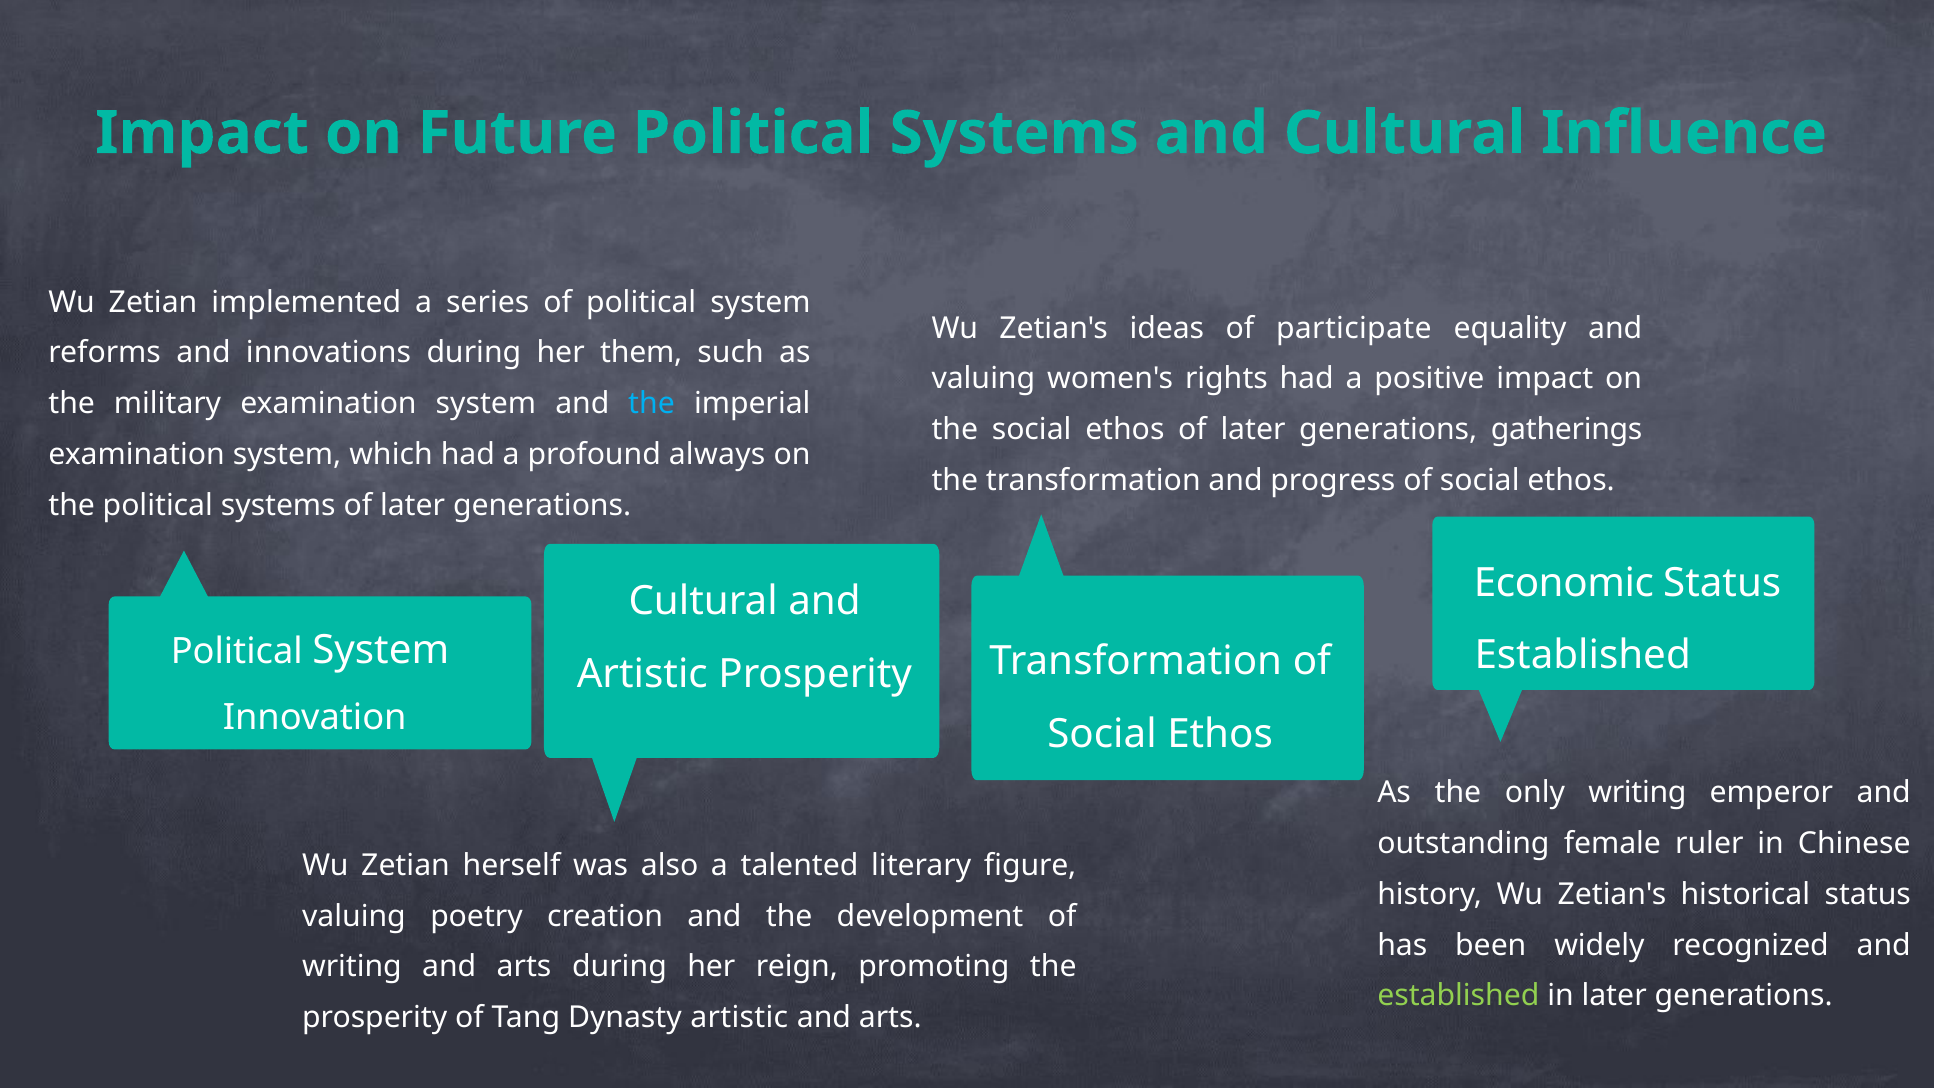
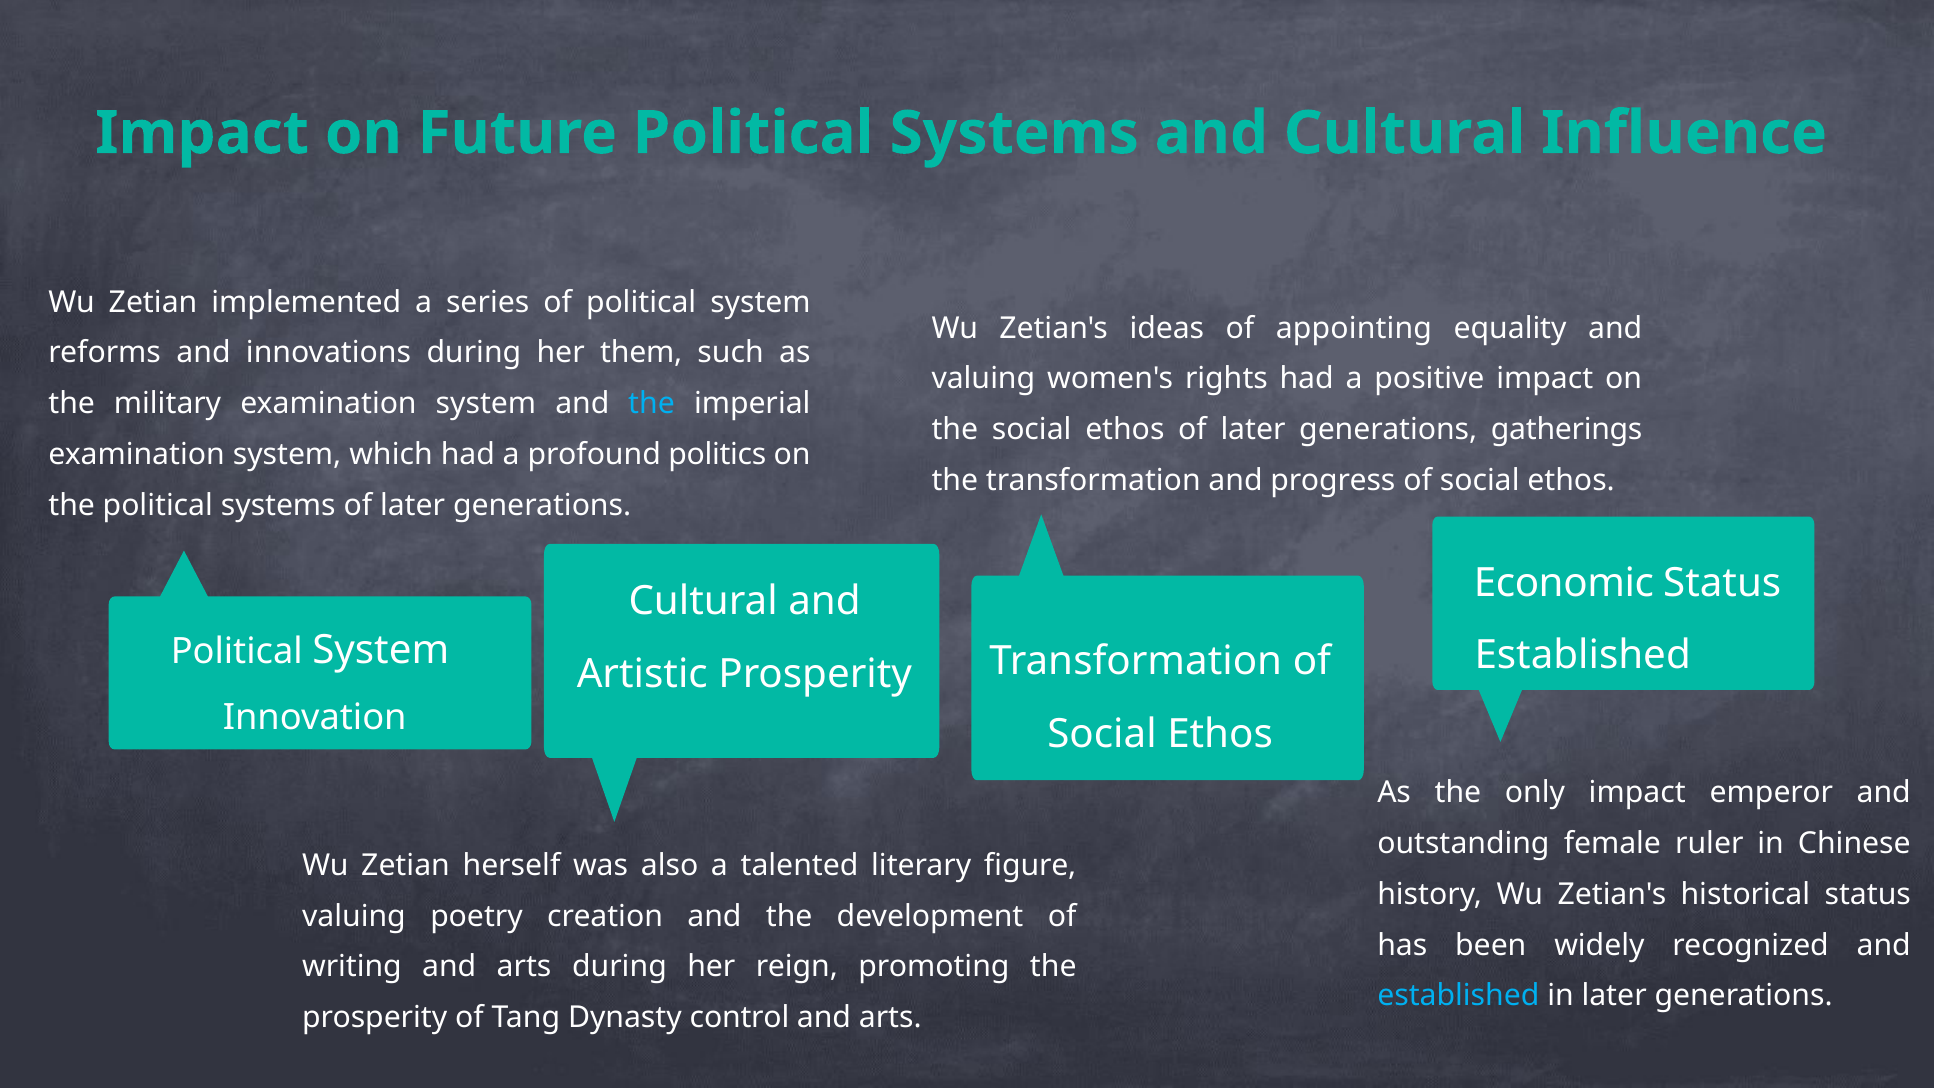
participate: participate -> appointing (1354, 328)
always: always -> politics (717, 454)
only writing: writing -> impact (1637, 793)
established colour: light green -> light blue (1458, 996)
Dynasty artistic: artistic -> control (740, 1018)
